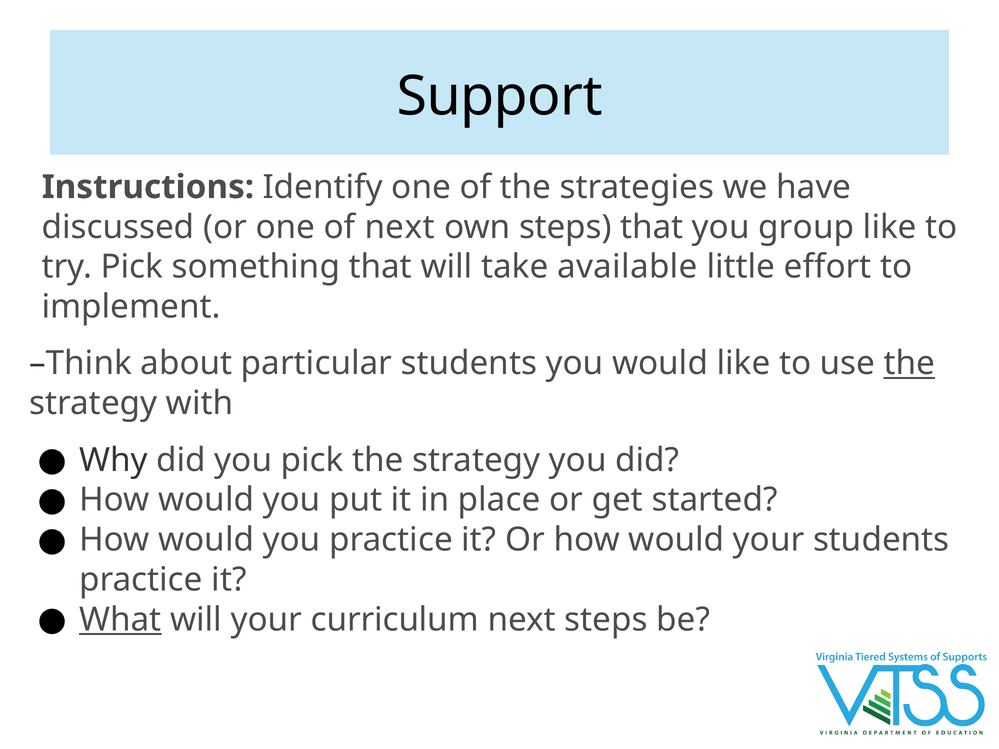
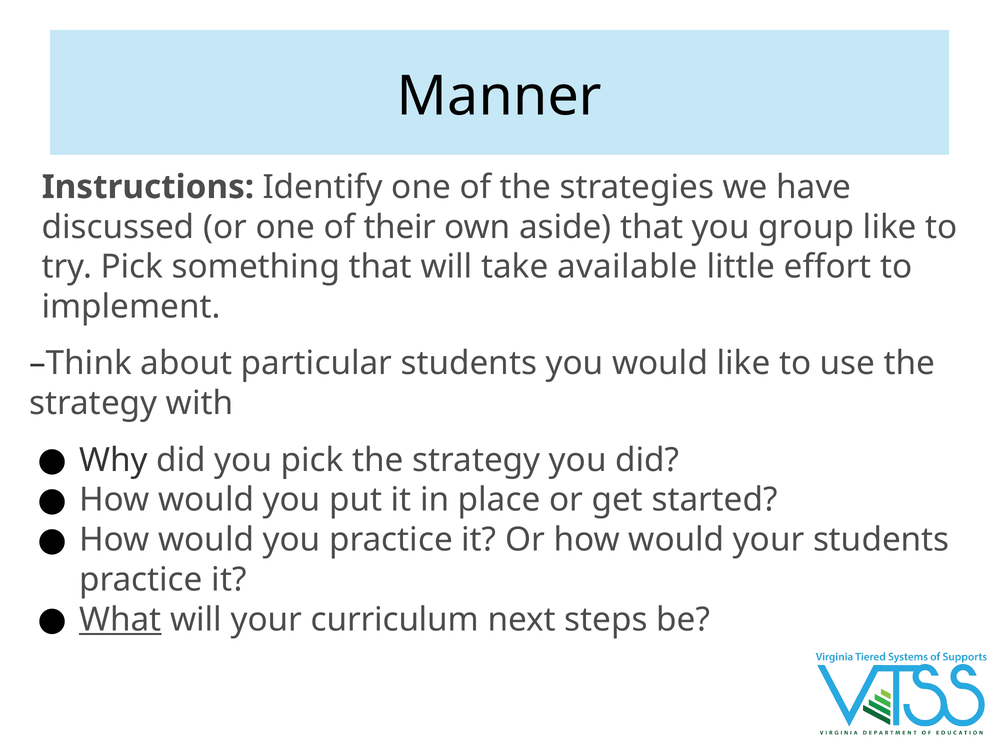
Support: Support -> Manner (499, 96)
of next: next -> their (400, 227)
own steps: steps -> aside (565, 227)
the underline: present -> none (909, 364)
